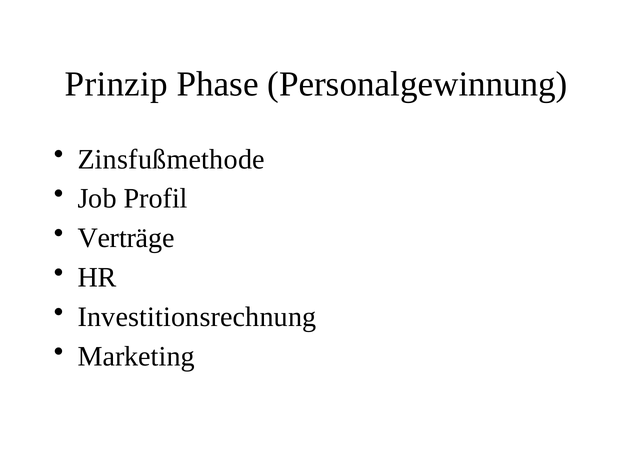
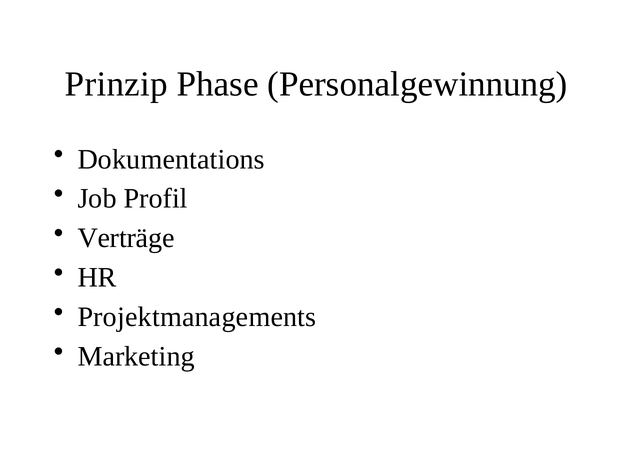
Zinsfußmethode: Zinsfußmethode -> Dokumentations (171, 159)
Investitionsrechnung: Investitionsrechnung -> Projektmanagements (197, 317)
